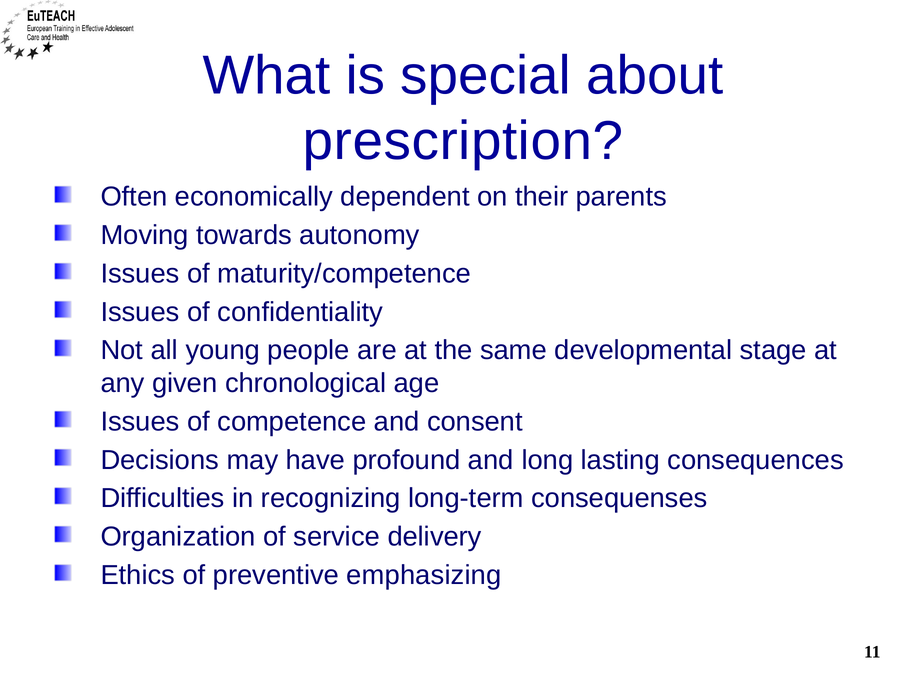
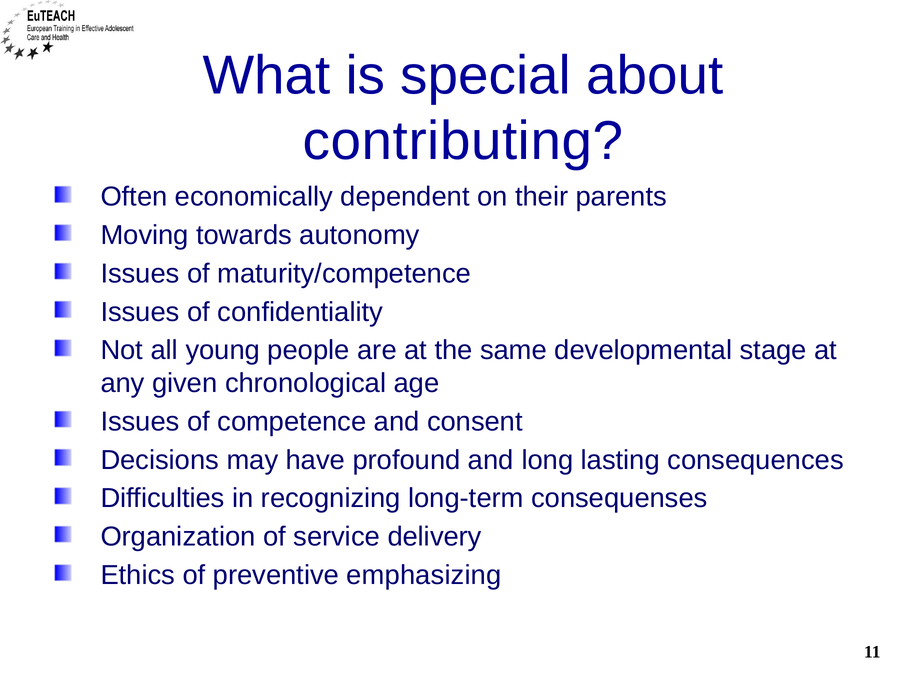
prescription: prescription -> contributing (463, 141)
